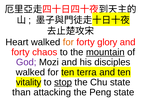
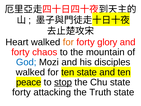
mountain underline: present -> none (105, 52)
God colour: purple -> blue (26, 62)
ten terra: terra -> state (87, 72)
vitality: vitality -> peace (29, 82)
than: than -> forty (21, 92)
Peng: Peng -> Truth (100, 92)
